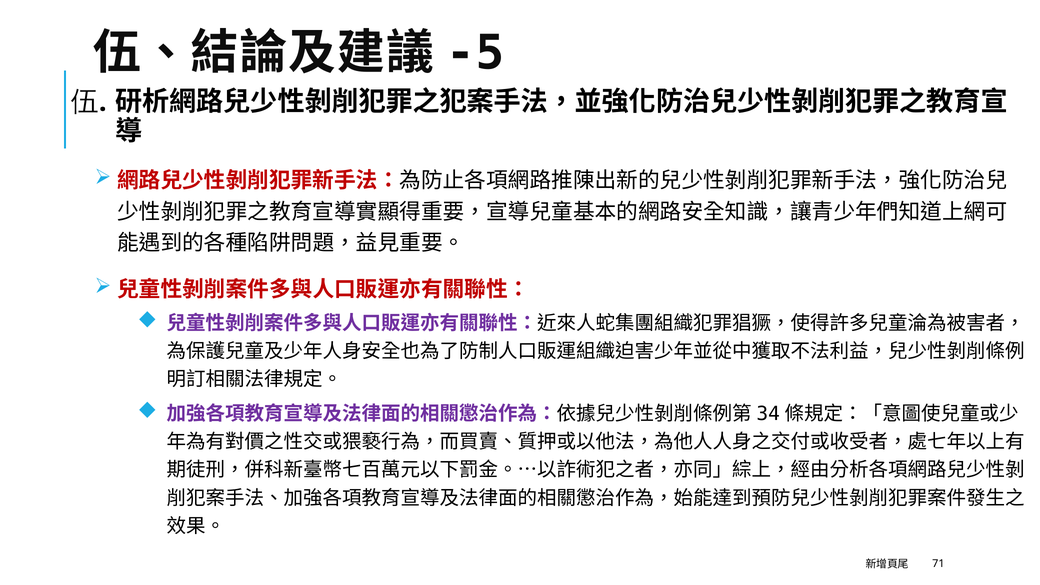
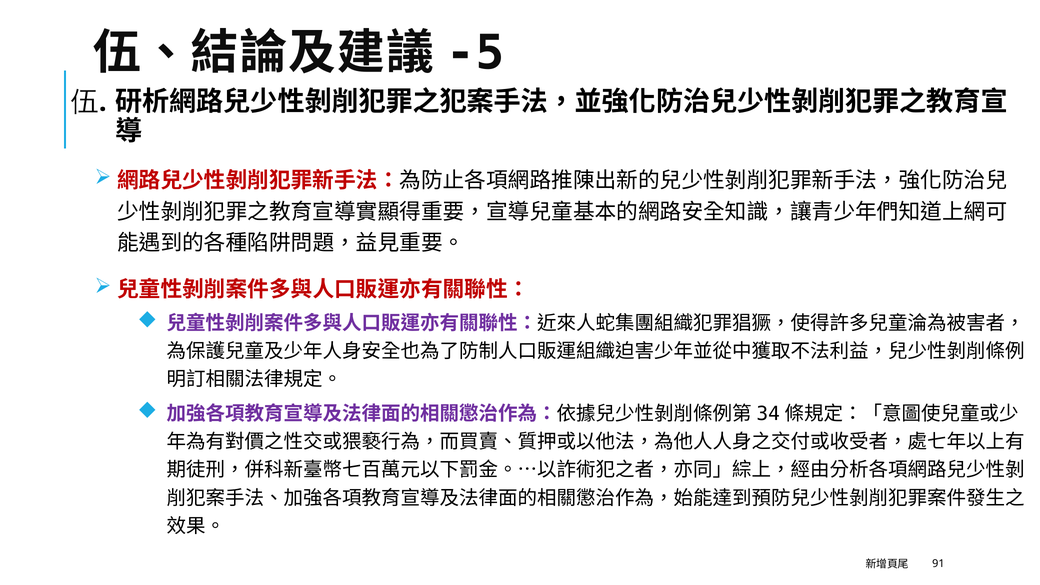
71: 71 -> 91 (938, 564)
